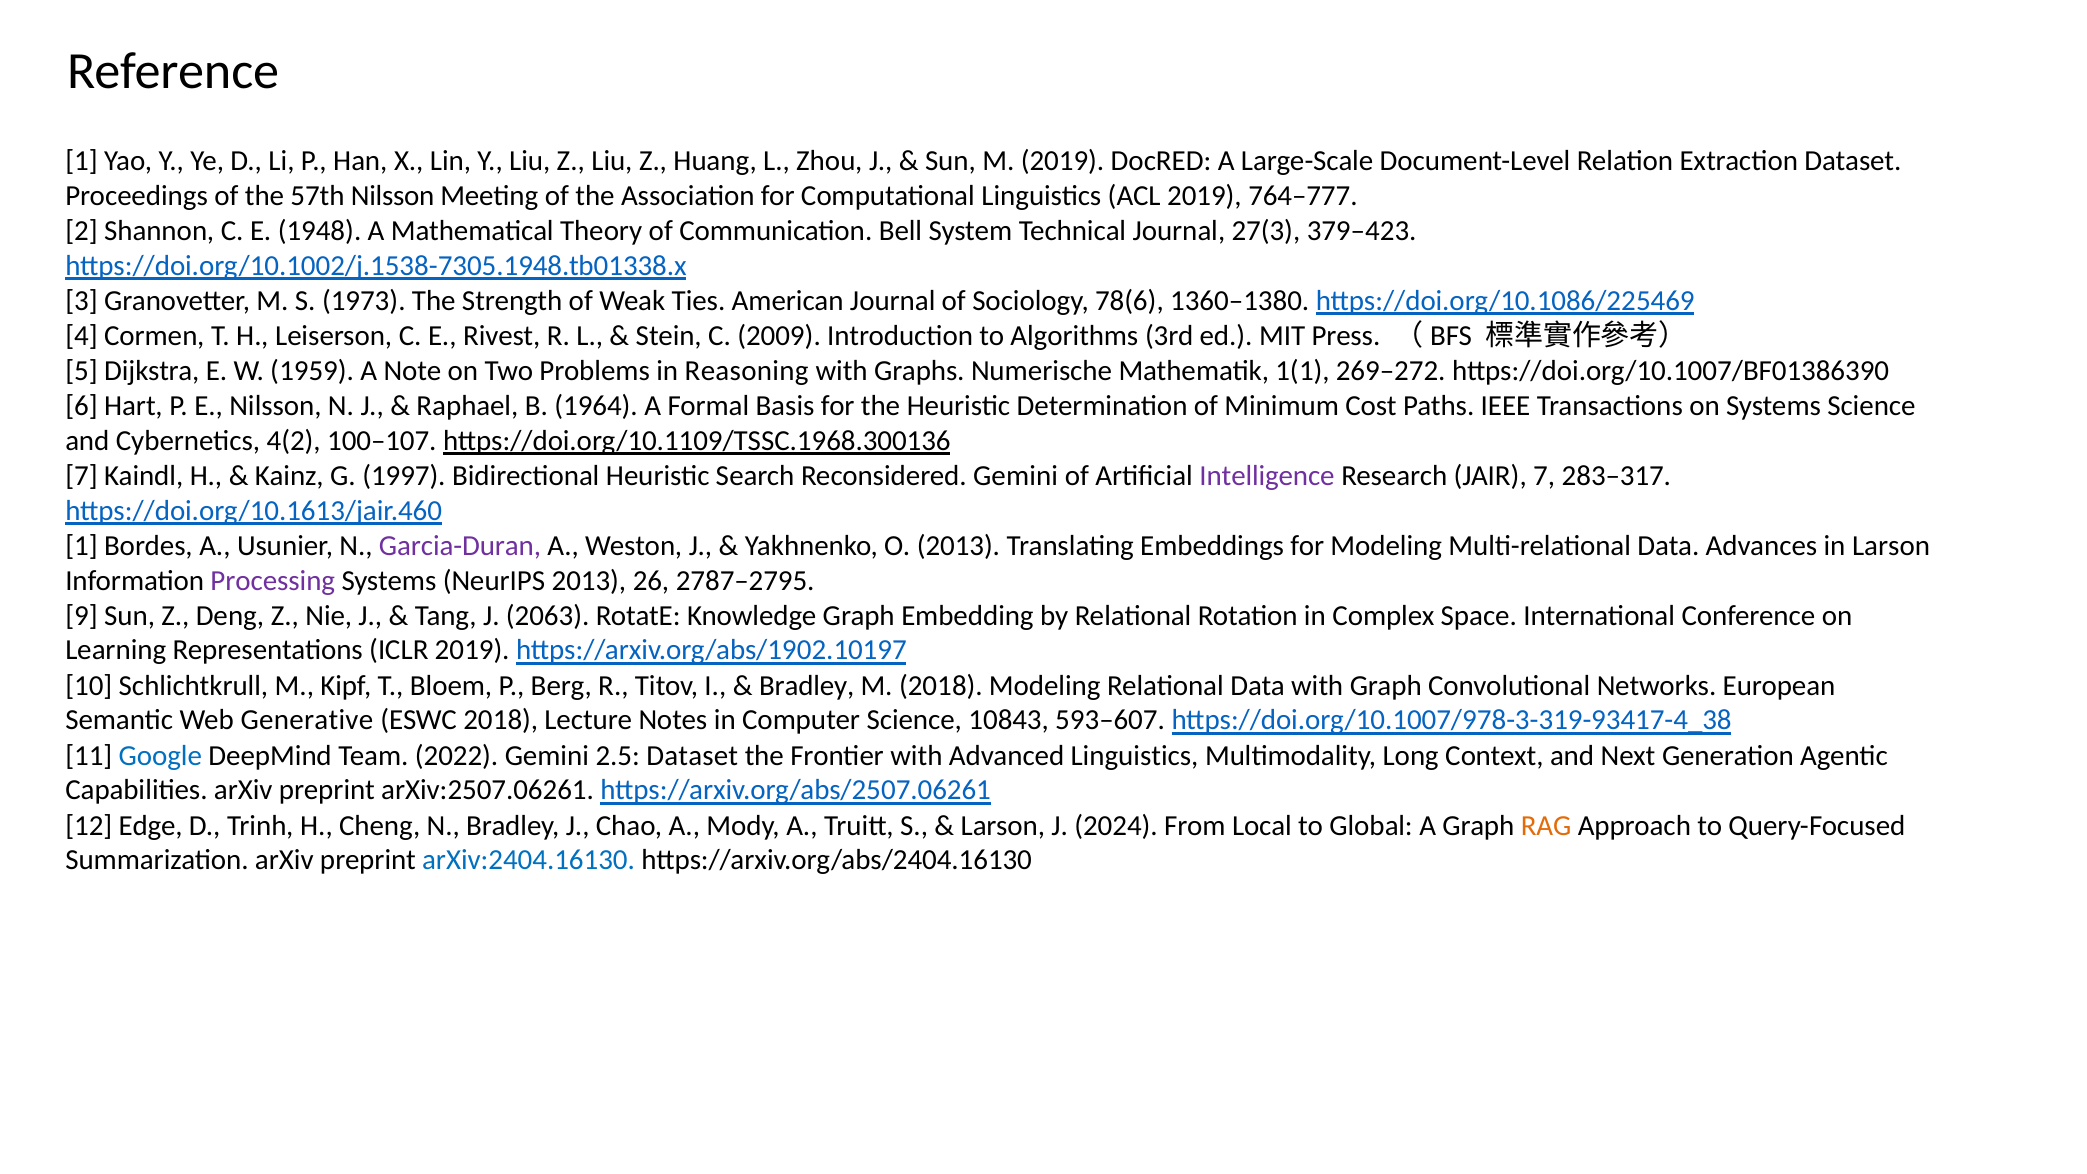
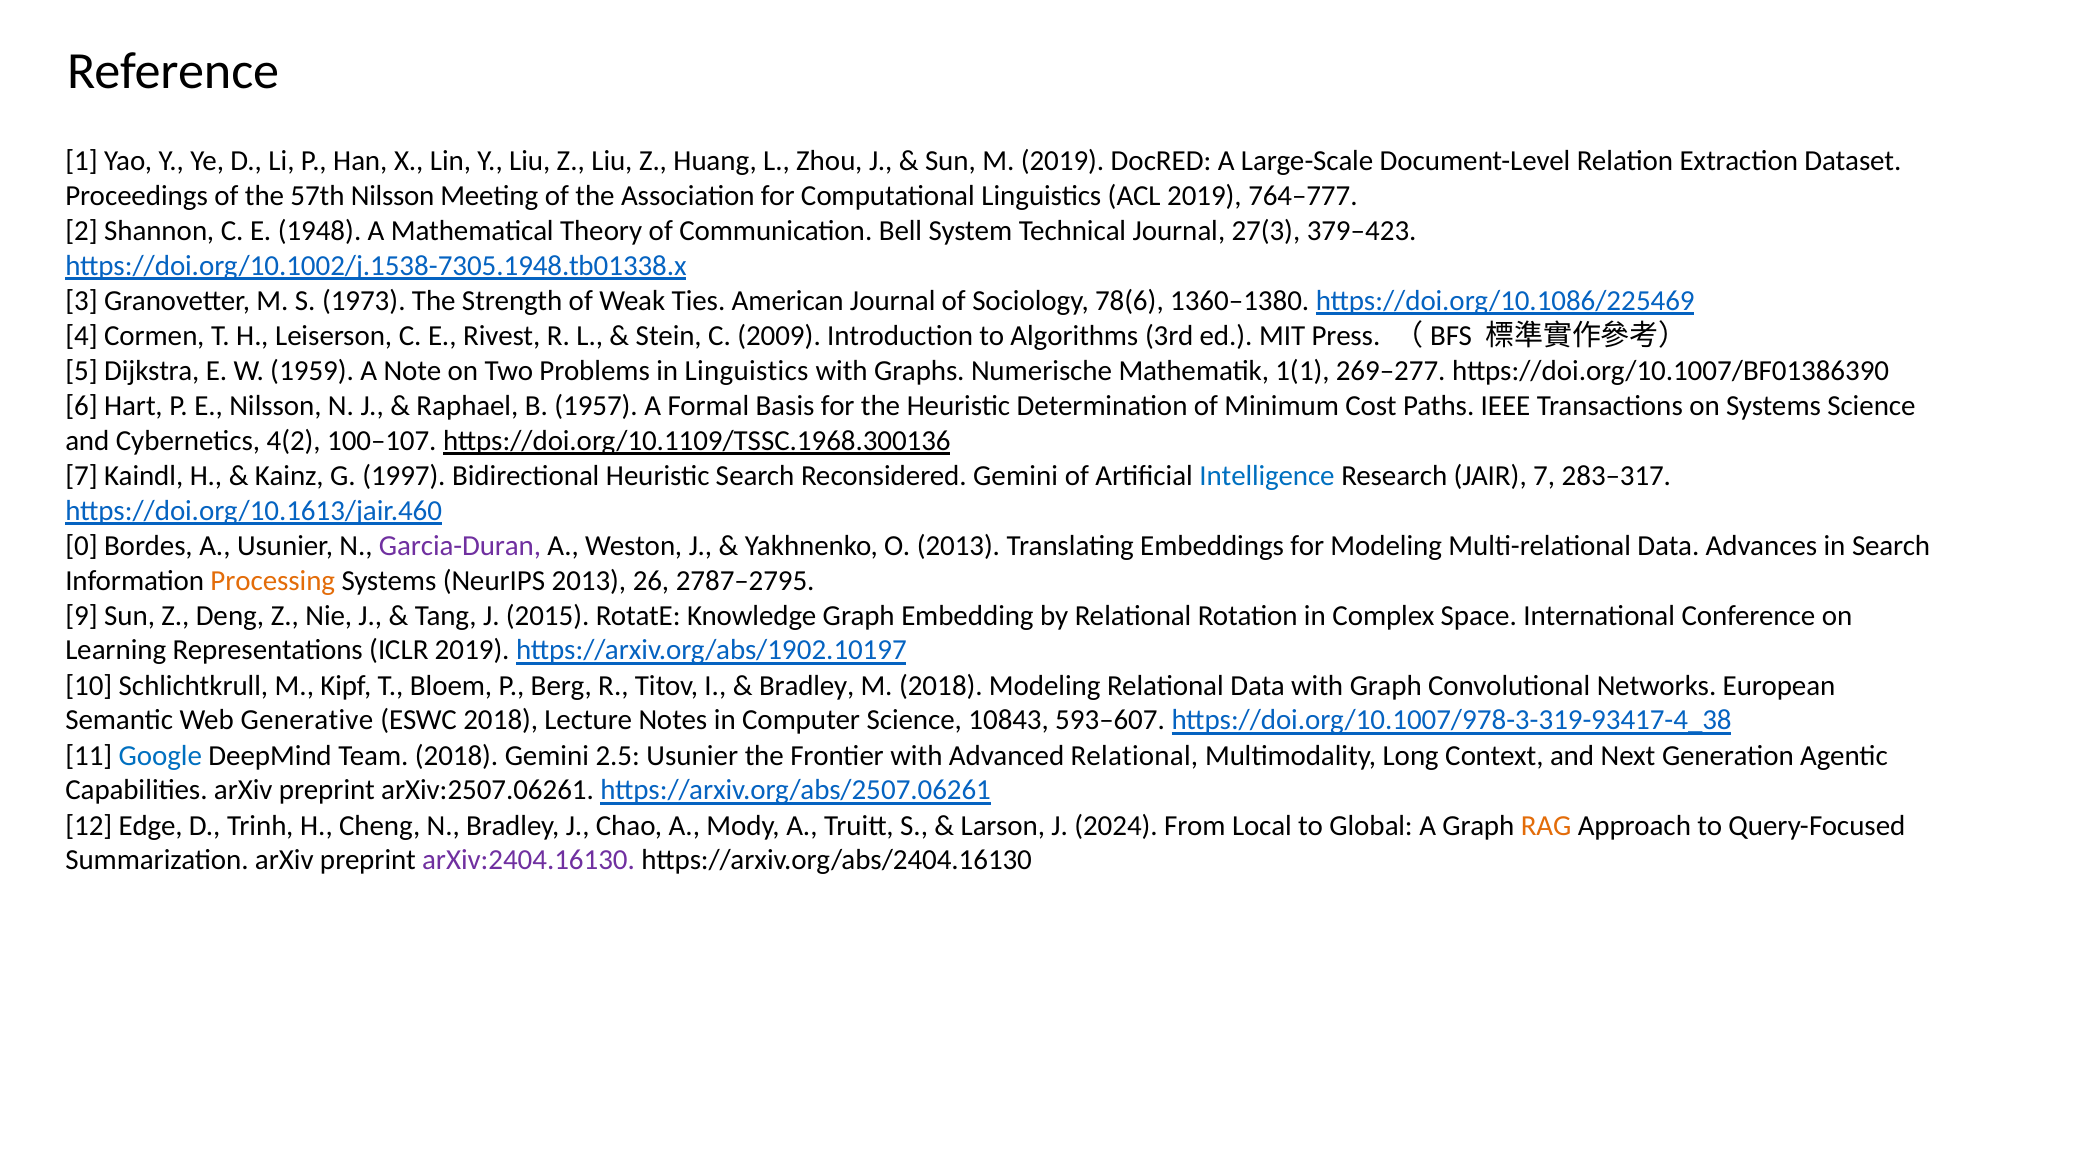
in Reasoning: Reasoning -> Linguistics (747, 371)
269–272: 269–272 -> 269–277 (1391, 371)
1964: 1964 -> 1957 (596, 406)
Intelligence colour: purple -> blue (1267, 476)
1: 1 -> 0 (82, 546)
in Larson: Larson -> Search (1891, 546)
Processing colour: purple -> orange (273, 581)
2063: 2063 -> 2015 (548, 616)
Team 2022: 2022 -> 2018 (457, 756)
2.5 Dataset: Dataset -> Usunier (692, 756)
Advanced Linguistics: Linguistics -> Relational (1134, 756)
arXiv:2404.16130 colour: blue -> purple (528, 860)
